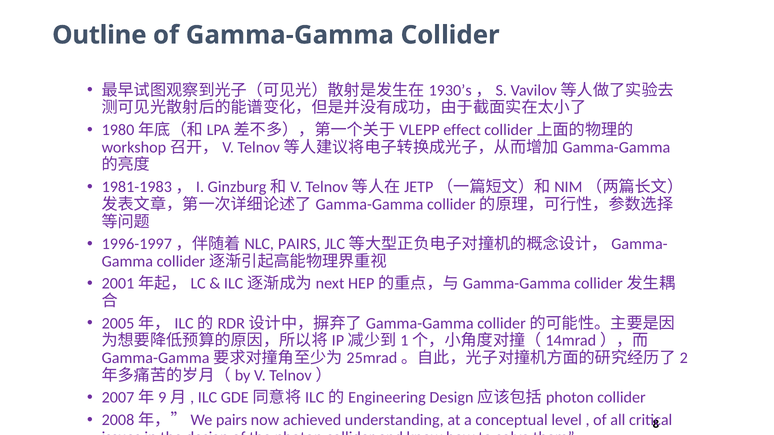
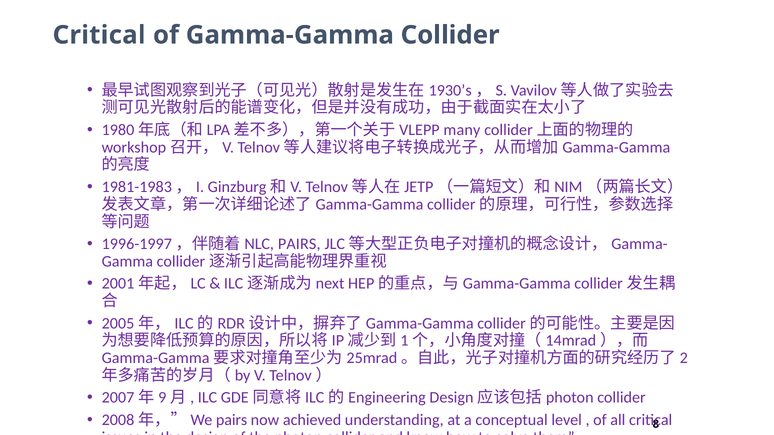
Outline: Outline -> Critical (99, 35)
effect: effect -> many (462, 130)
